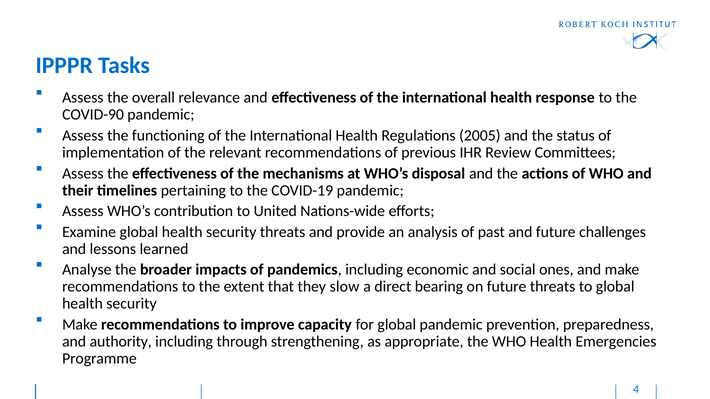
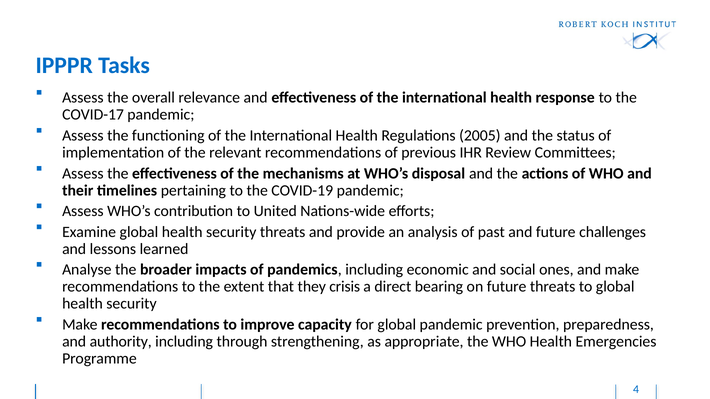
COVID-90: COVID-90 -> COVID-17 (93, 115)
slow: slow -> crisis (345, 287)
